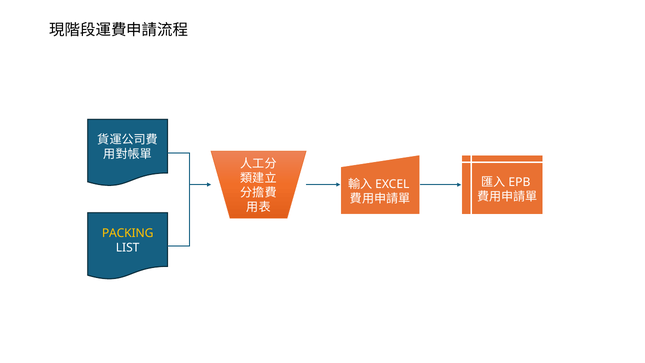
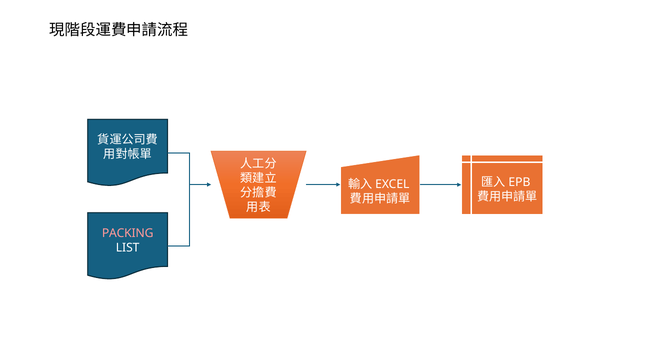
PACKING colour: yellow -> pink (128, 233)
